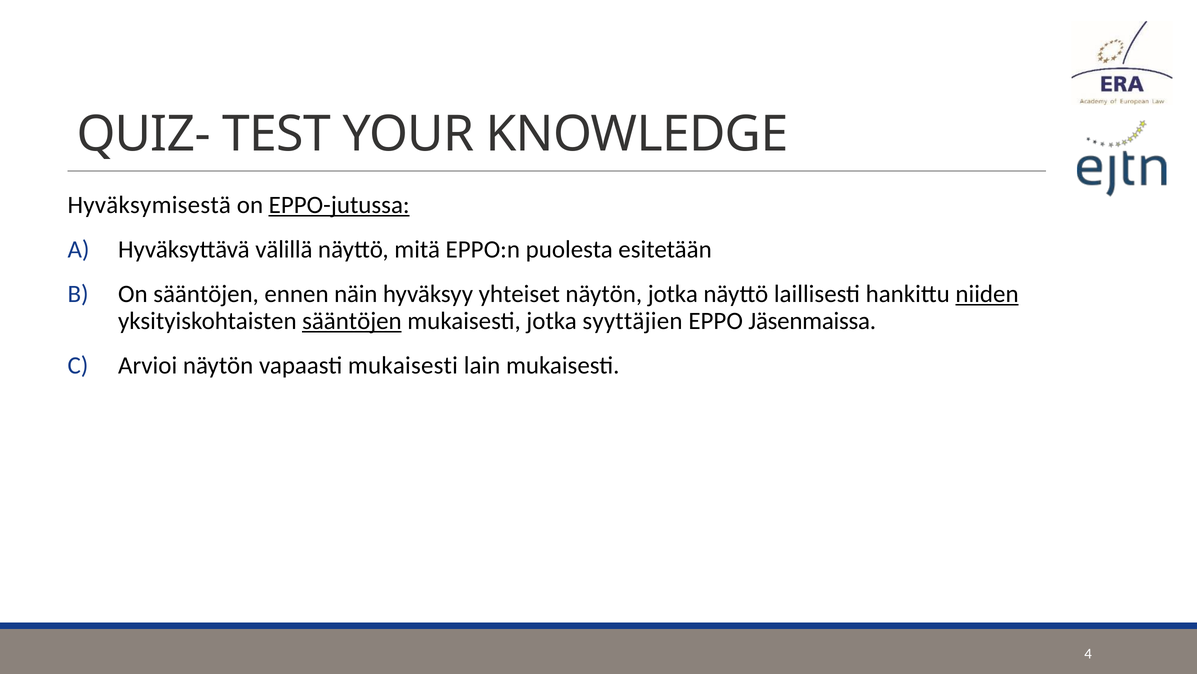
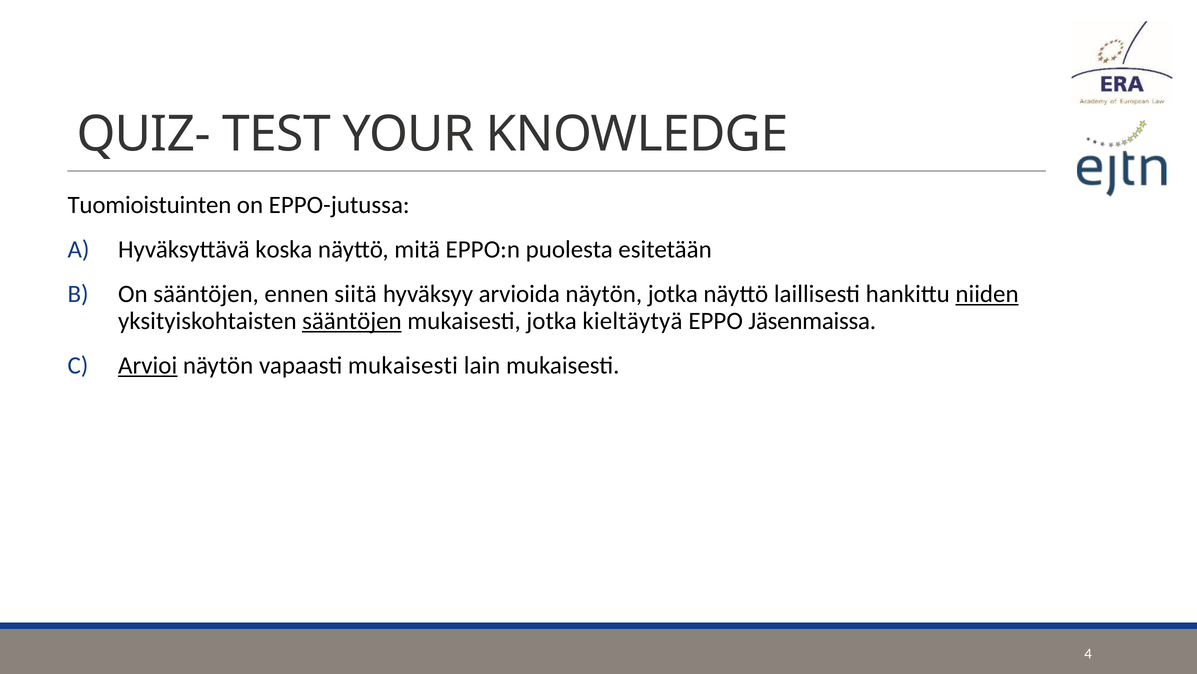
Hyväksymisestä: Hyväksymisestä -> Tuomioistuinten (149, 205)
EPPO-jutussa underline: present -> none (339, 205)
välillä: välillä -> koska (284, 249)
näin: näin -> siitä (356, 294)
yhteiset: yhteiset -> arvioida (519, 294)
syyttäjien: syyttäjien -> kieltäytyä (632, 321)
Arvioi underline: none -> present (148, 365)
